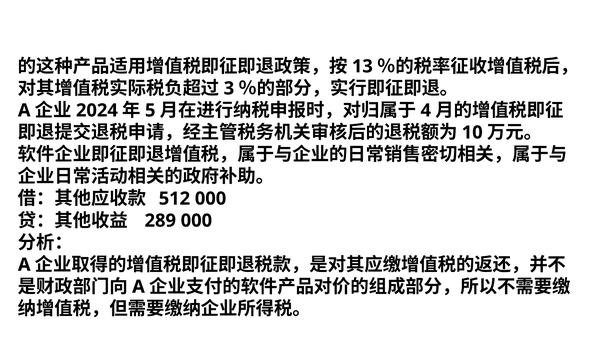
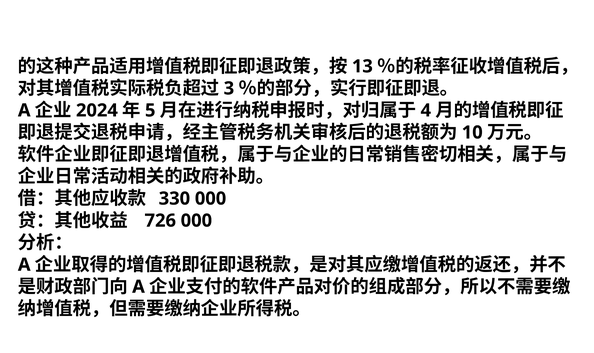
512: 512 -> 330 (174, 198)
289: 289 -> 726 (160, 220)
